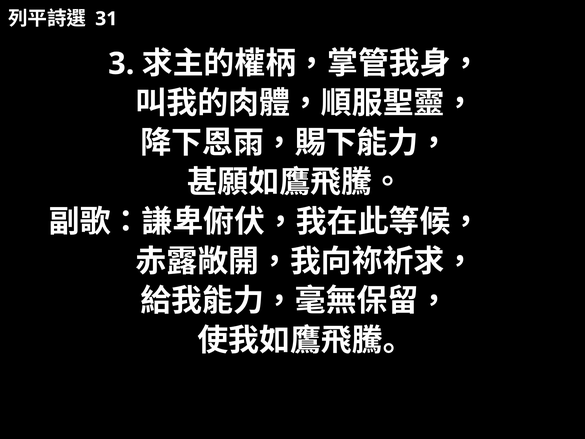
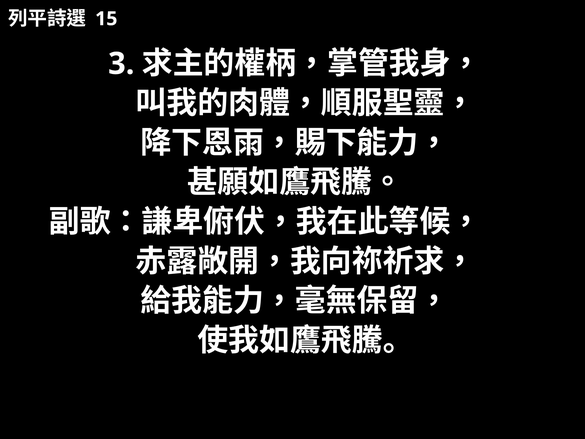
31: 31 -> 15 (106, 19)
